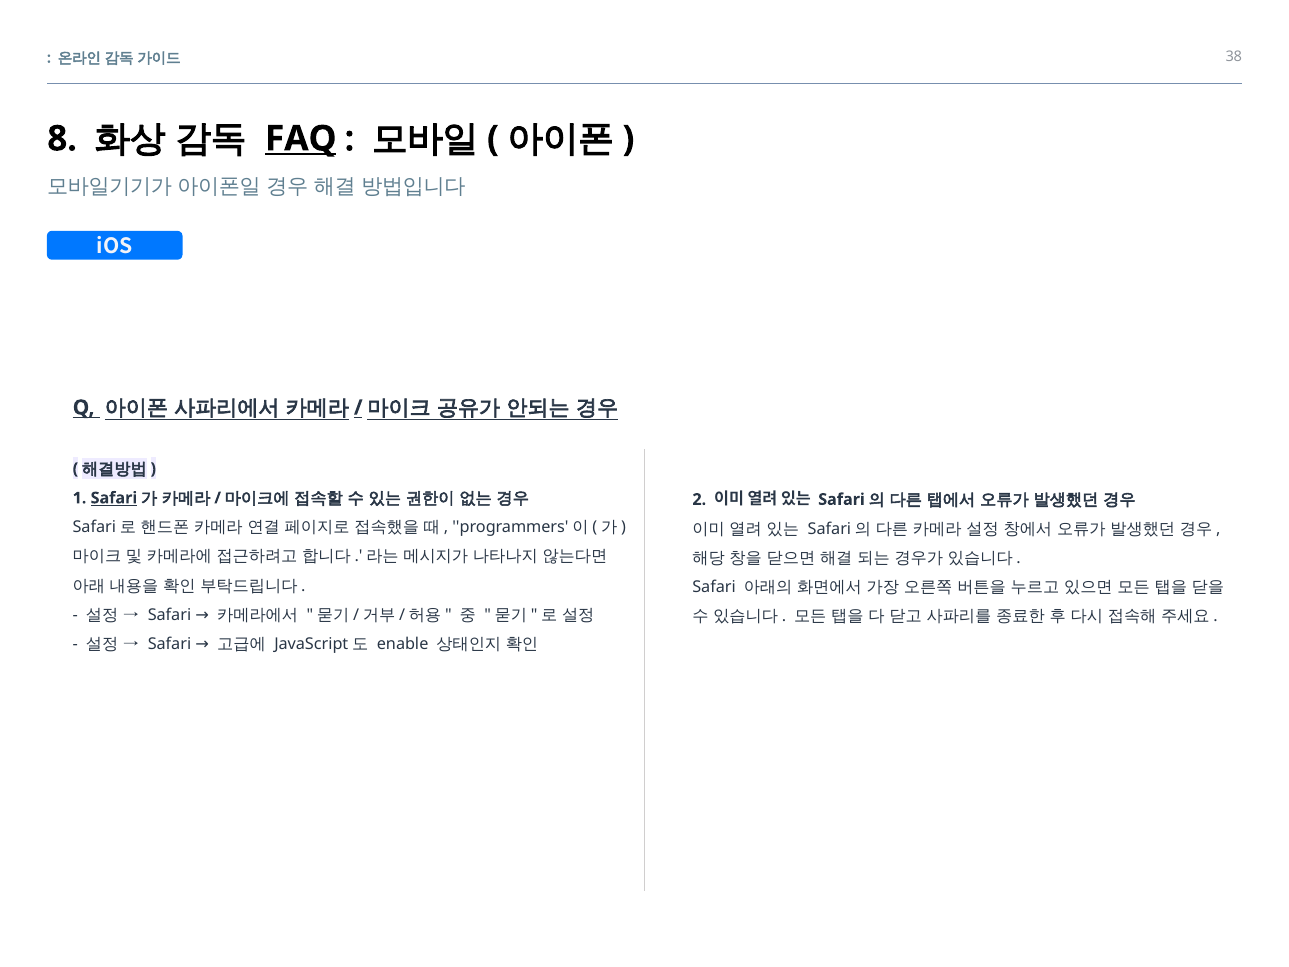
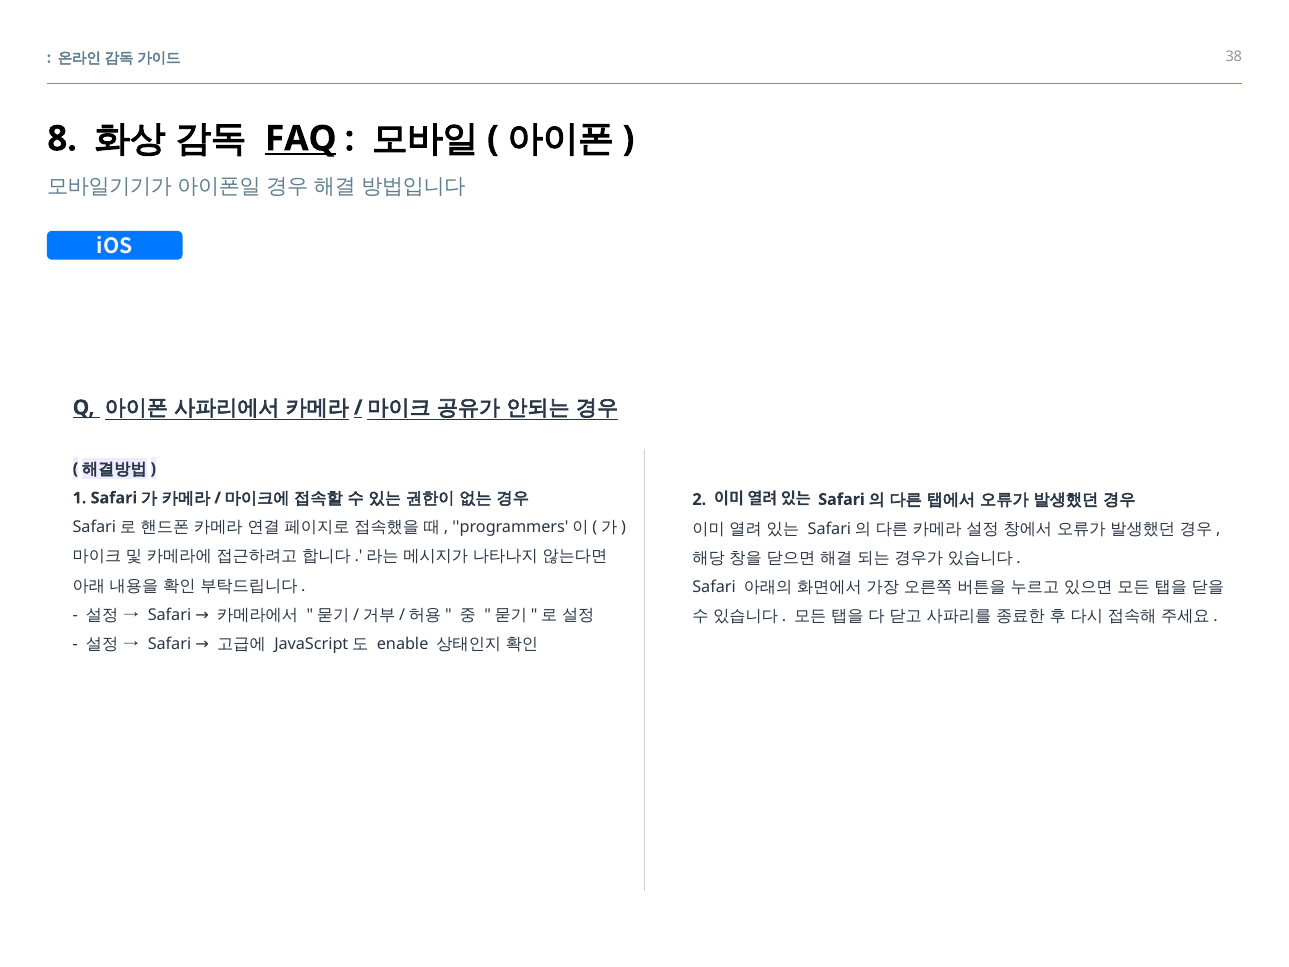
Safari underline: present -> none (114, 498)
